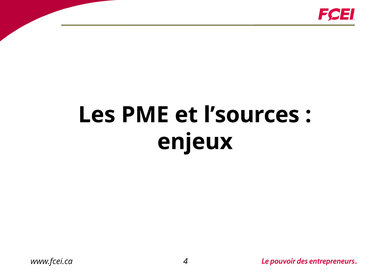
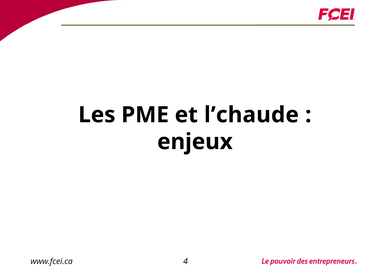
l’sources: l’sources -> l’chaude (251, 115)
